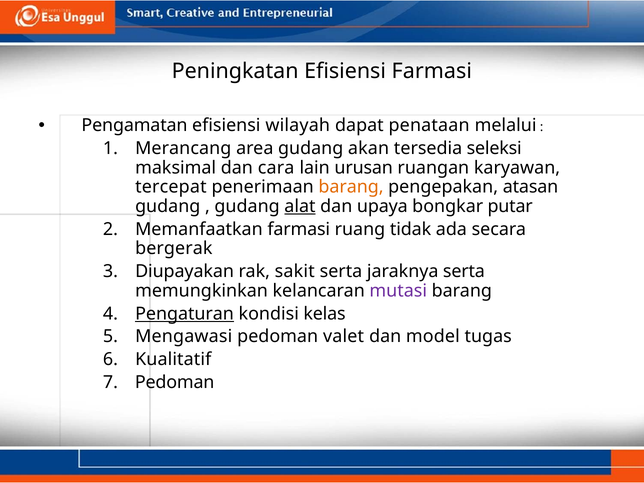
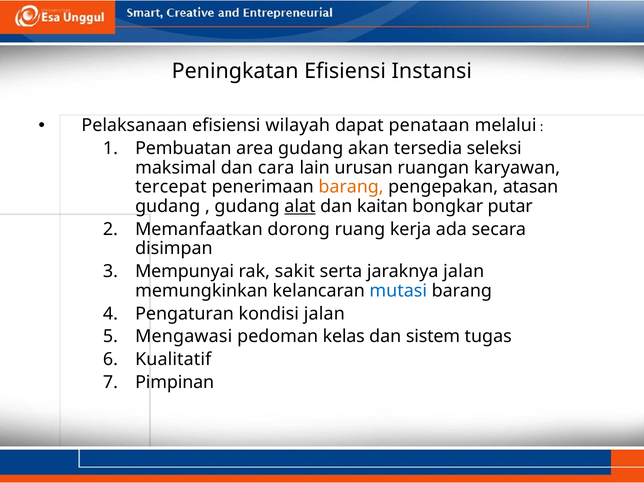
Efisiensi Farmasi: Farmasi -> Instansi (432, 71)
Pengamatan: Pengamatan -> Pelaksanaan (134, 125)
Merancang: Merancang -> Pembuatan (183, 148)
upaya: upaya -> kaitan (382, 206)
Memanfaatkan farmasi: farmasi -> dorong (299, 229)
tidak: tidak -> kerja (411, 229)
bergerak: bergerak -> disimpan (174, 248)
Diupayakan: Diupayakan -> Mempunyai (185, 271)
jaraknya serta: serta -> jalan (464, 271)
mutasi colour: purple -> blue (398, 291)
Pengaturan underline: present -> none (185, 314)
kondisi kelas: kelas -> jalan (324, 314)
valet: valet -> kelas (344, 337)
model: model -> sistem (433, 337)
Pedoman: Pedoman -> Pimpinan (175, 382)
